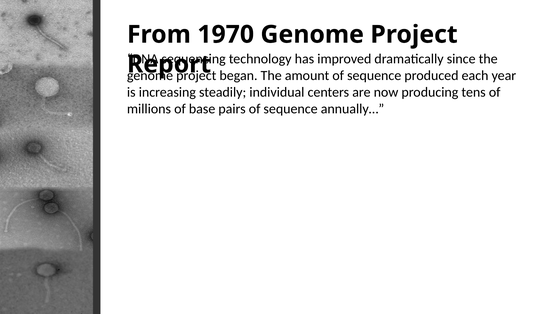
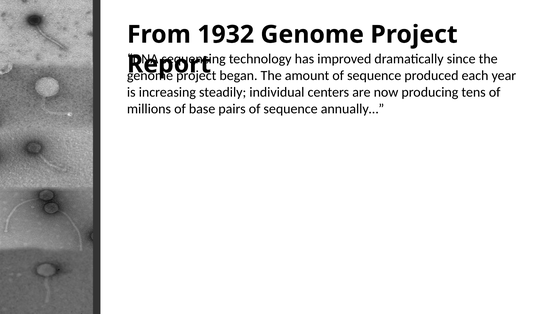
1970: 1970 -> 1932 (226, 35)
